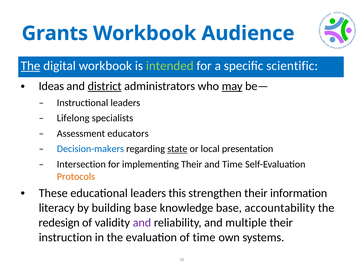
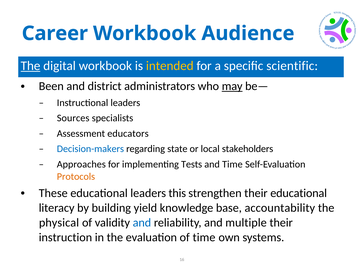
Grants: Grants -> Career (55, 33)
intended colour: light green -> yellow (170, 66)
Ideas: Ideas -> Been (51, 86)
district underline: present -> none (105, 86)
Lifelong: Lifelong -> Sources (73, 118)
state underline: present -> none (177, 149)
presentation: presentation -> stakeholders (248, 149)
Intersection: Intersection -> Approaches (81, 164)
implementing Their: Their -> Tests (192, 164)
their information: information -> educational (299, 193)
building base: base -> yield (145, 208)
redesign: redesign -> physical (59, 222)
and colour: purple -> blue (142, 222)
